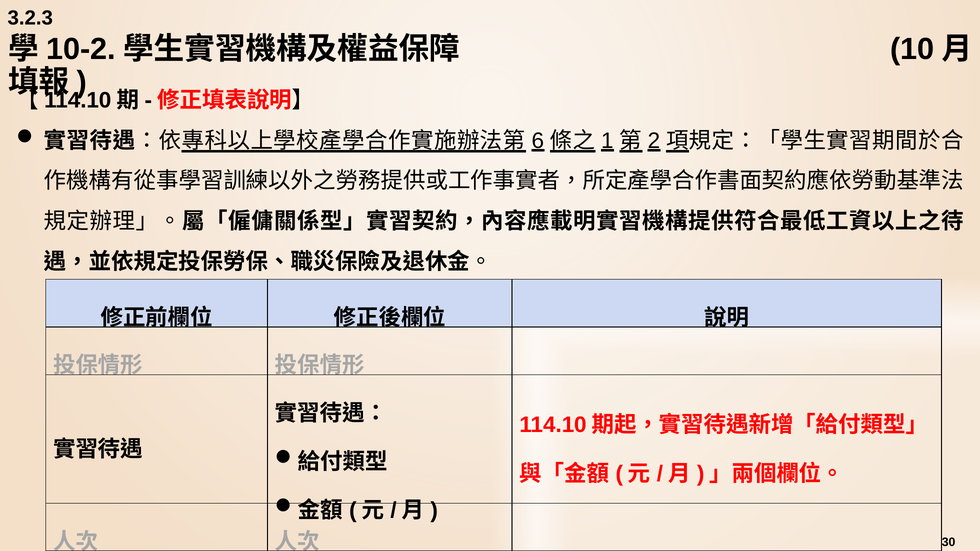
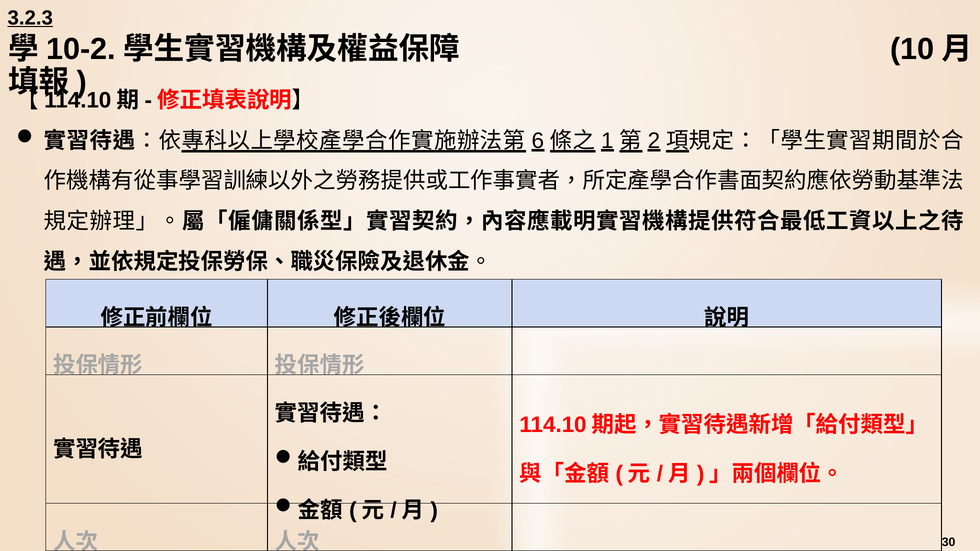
3.2.3 underline: none -> present (30, 18)
